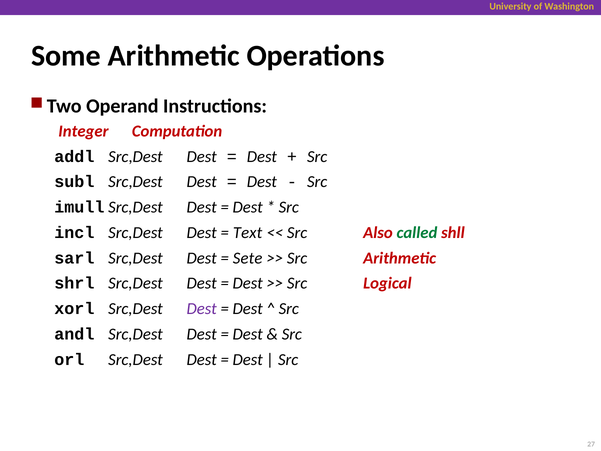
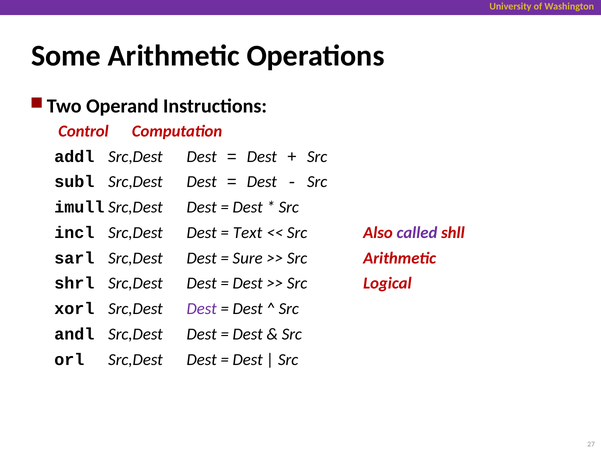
Integer: Integer -> Control (83, 131)
called colour: green -> purple (417, 233)
Sete: Sete -> Sure (248, 258)
